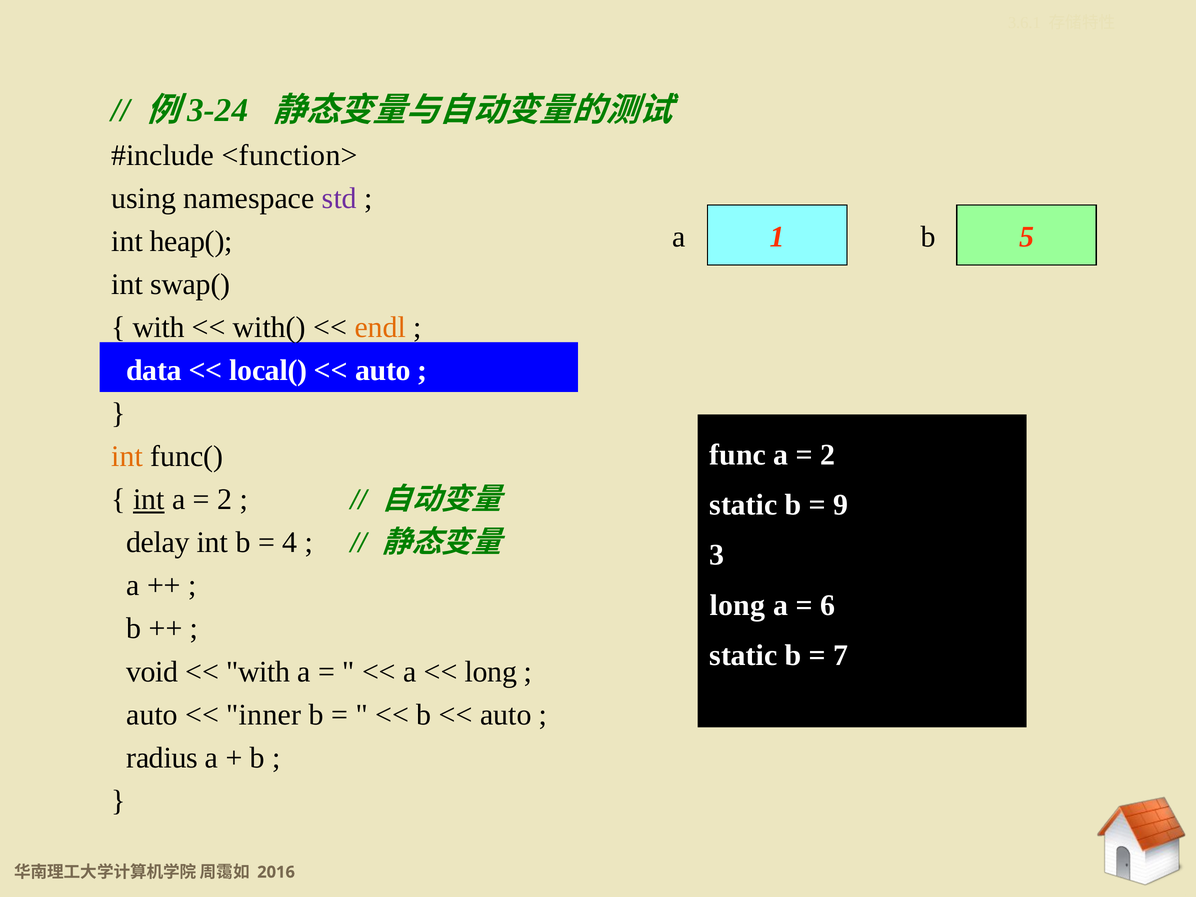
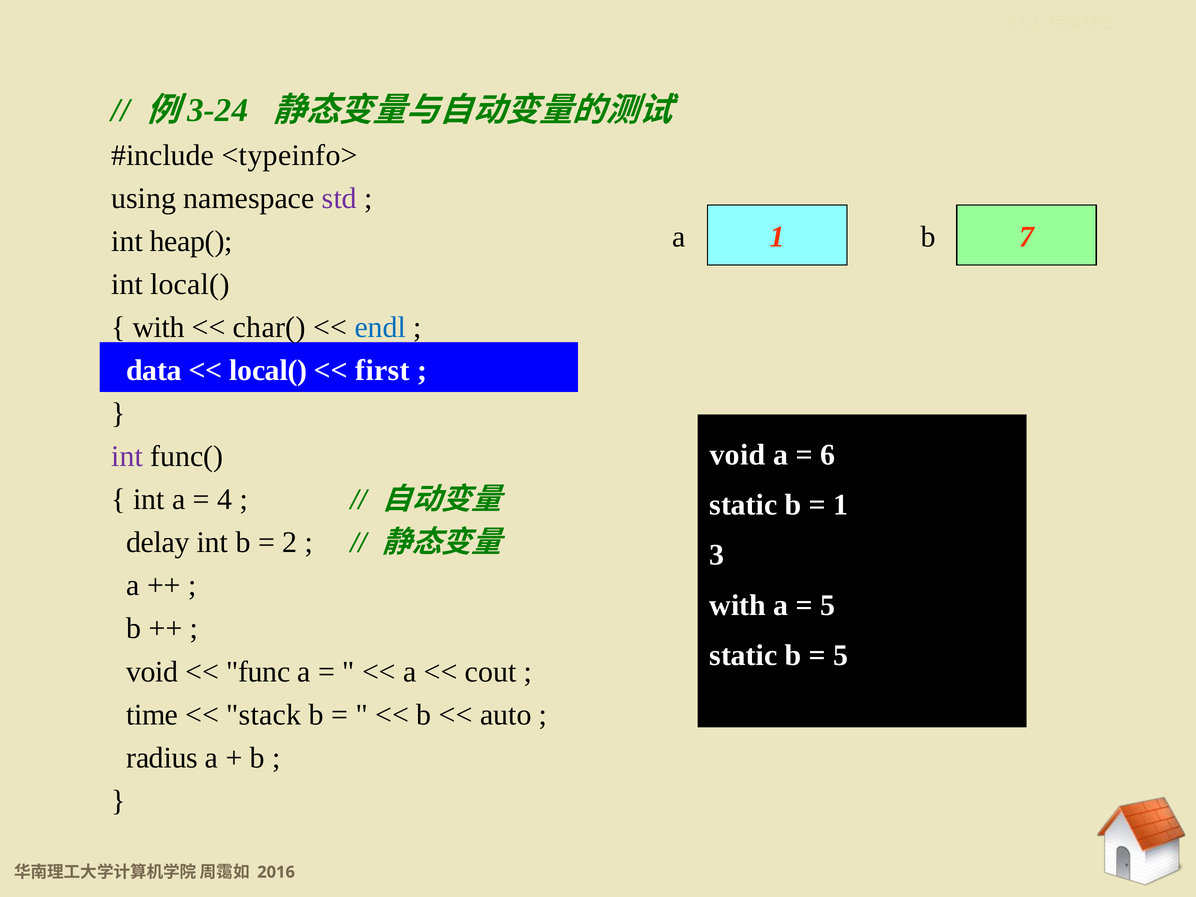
<function>: <function> -> <typeinfo> (290, 155)
5: 5 -> 7 (1027, 237)
int swap(: swap( -> local( (190, 284)
with(: with( -> char( (269, 327)
endl colour: orange -> blue (380, 327)
auto: auto -> first (383, 370)
func: func -> void (738, 455)
2: 2 -> 6 (828, 455)
int colour: orange -> purple (127, 456)
int underline: present -> none (149, 500)
2: 2 -> 4 (225, 500)
9: 9 -> 1 (841, 505)
4: 4 -> 2 (290, 543)
long: long -> with (738, 605)
6: 6 -> 5 (828, 605)
7: 7 -> 5 (841, 655)
with: with -> func (258, 672)
long: long -> cout (491, 672)
auto: auto -> time (152, 715)
inner: inner -> stack (264, 715)
